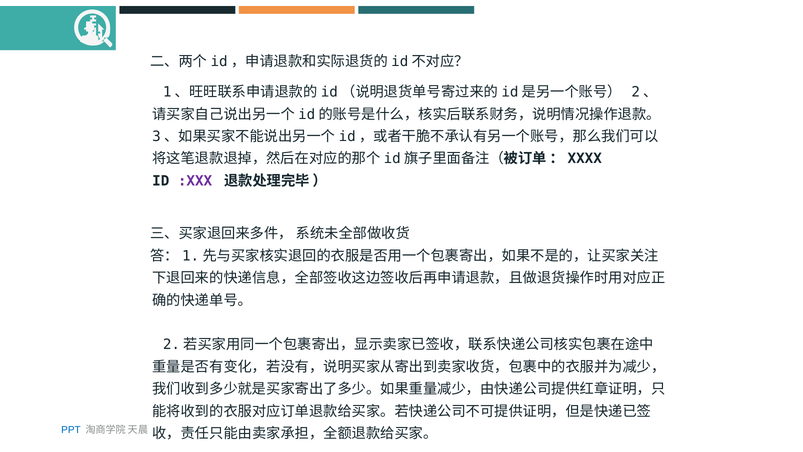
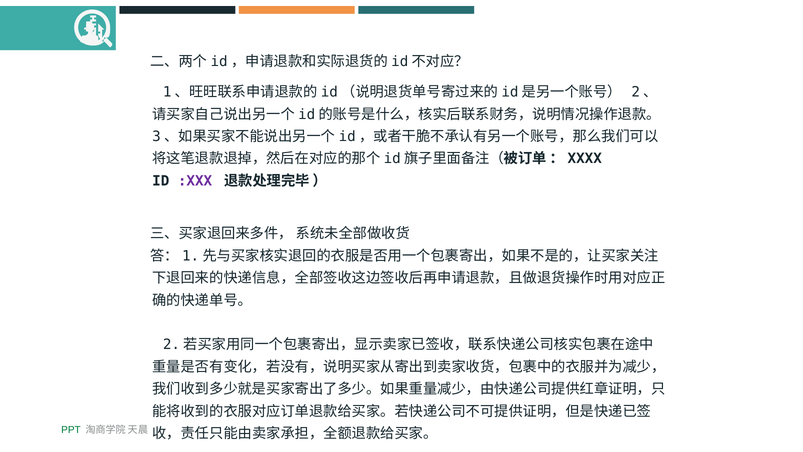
PPT colour: blue -> green (71, 430)
